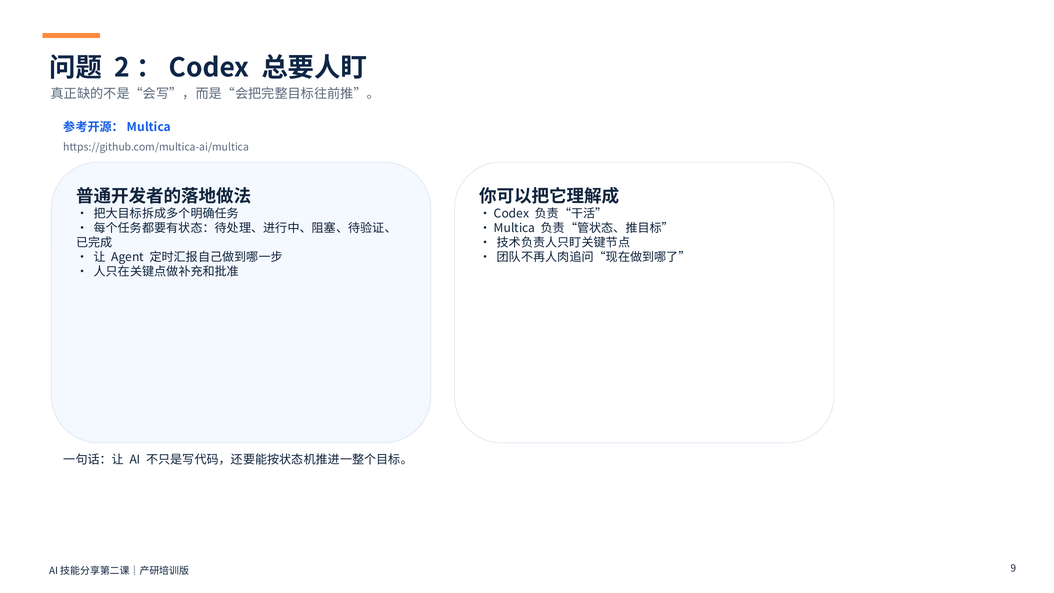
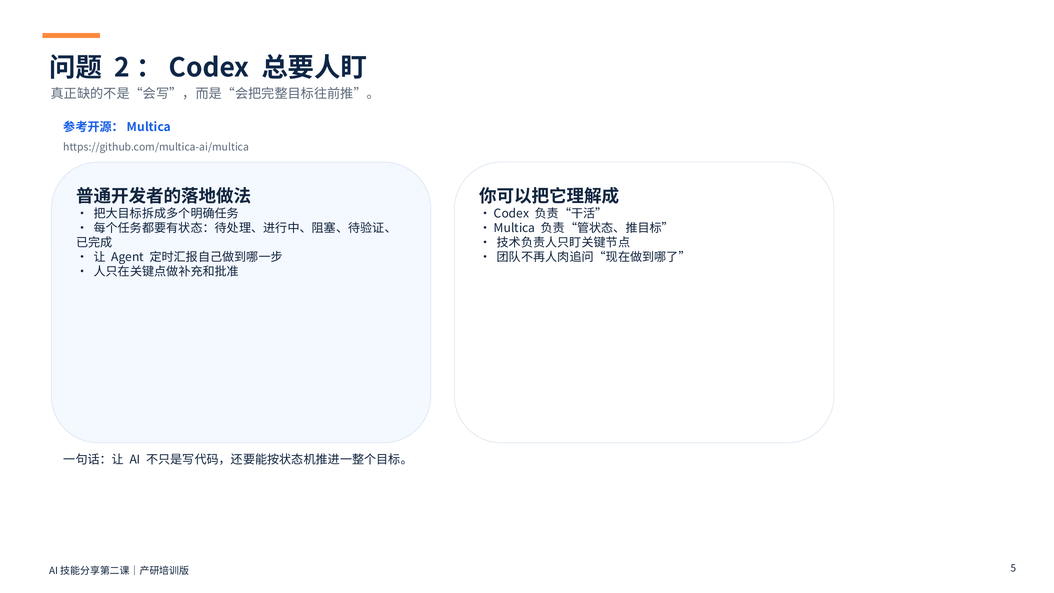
9: 9 -> 5 (1013, 568)
